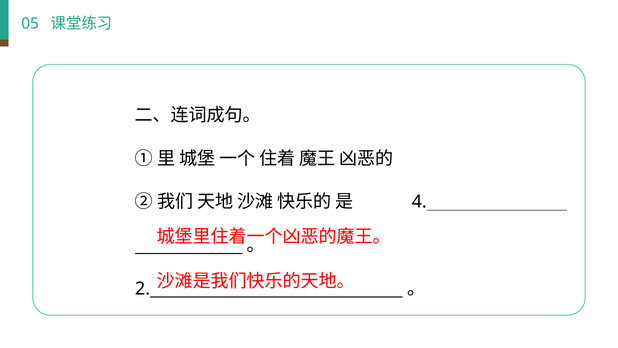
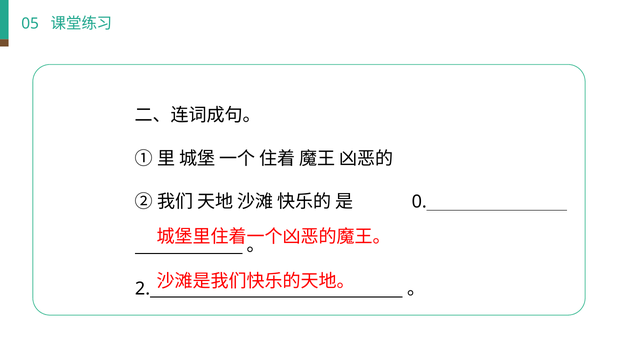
4: 4 -> 0 (419, 202)
